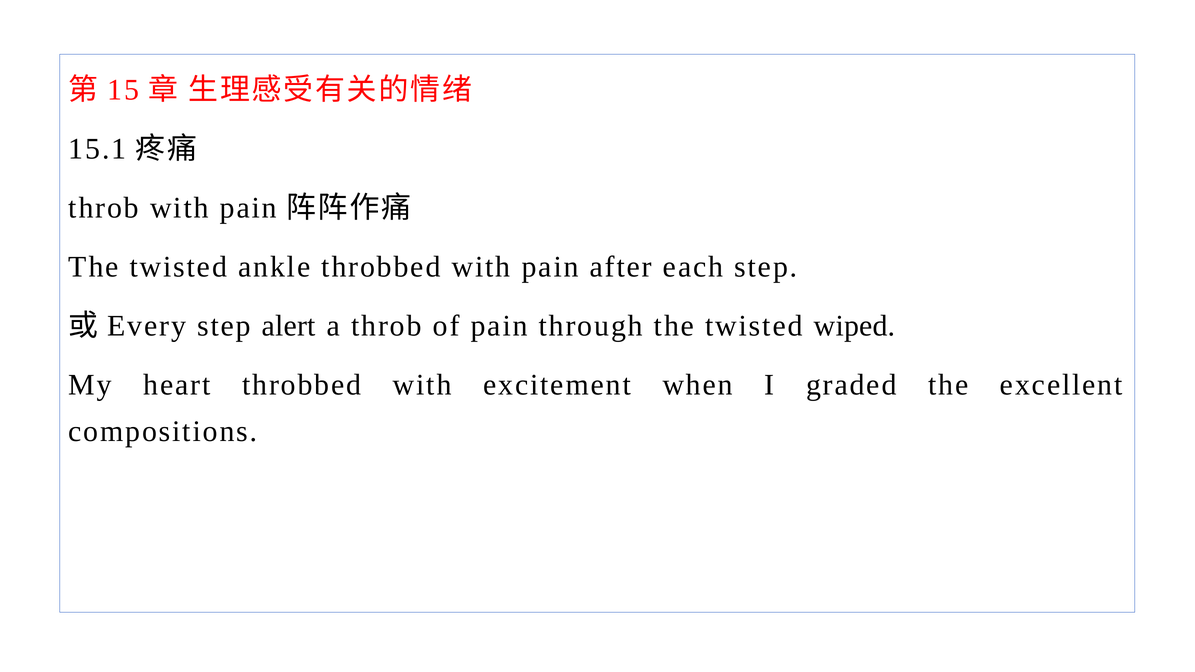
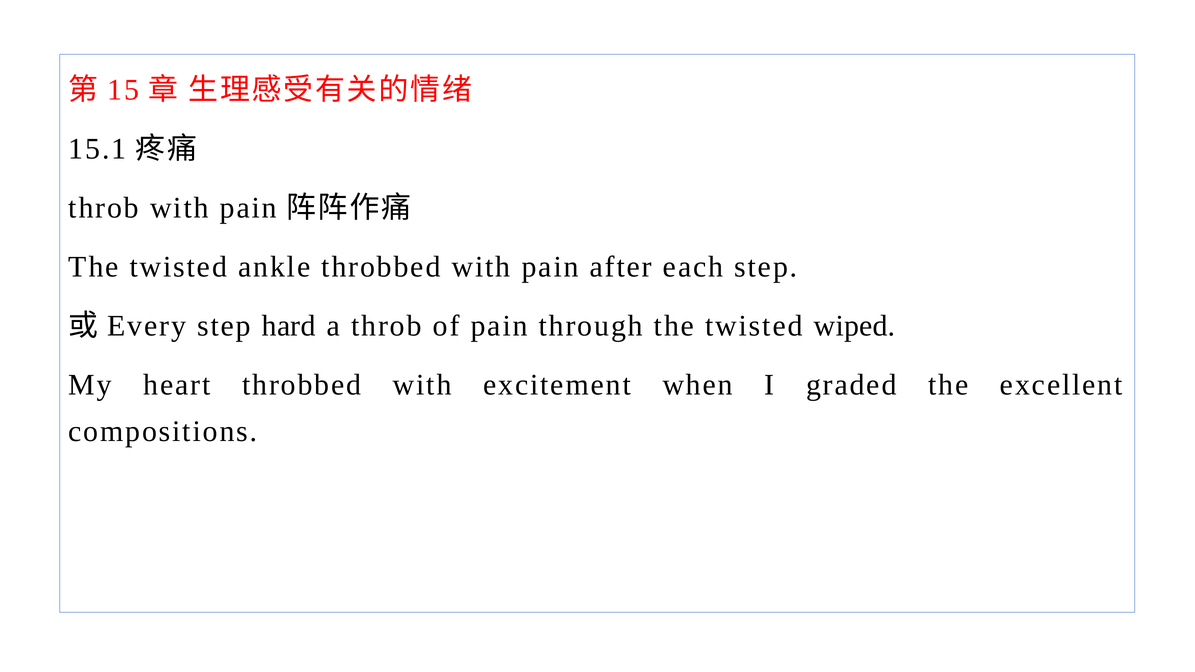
alert: alert -> hard (289, 326)
